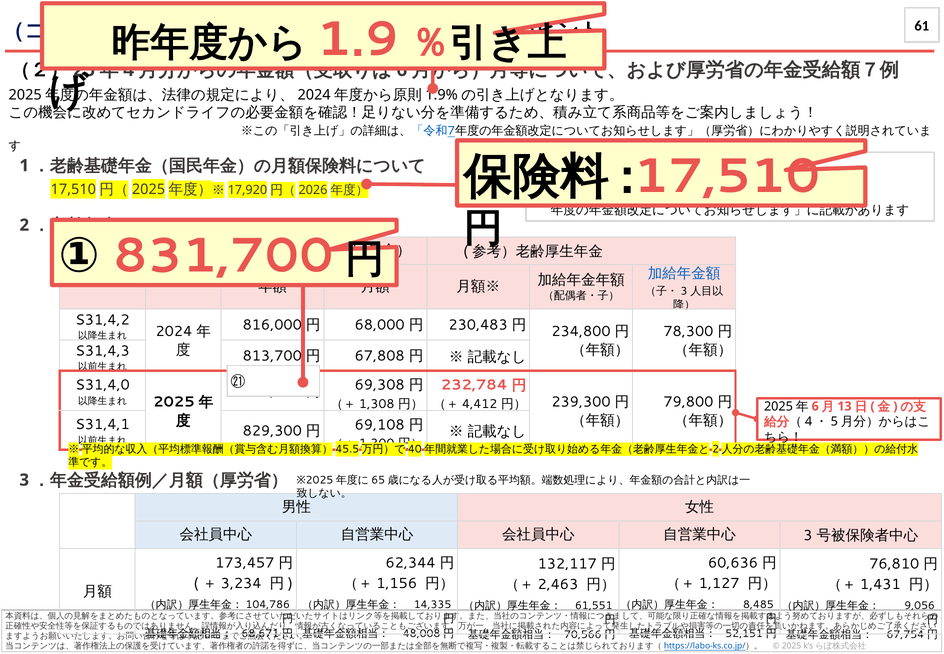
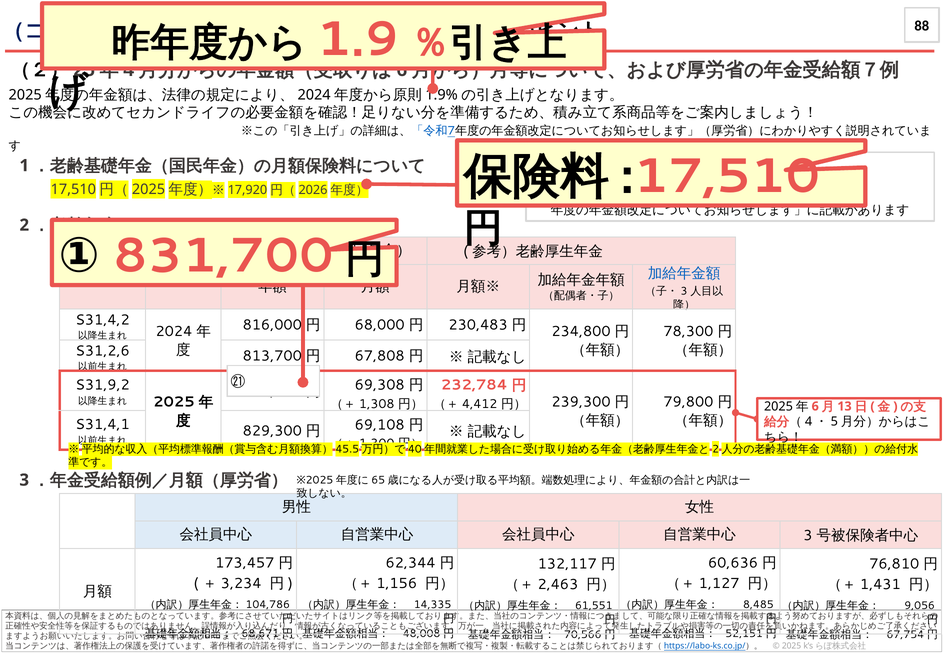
61: 61 -> 88 (922, 26)
S31,4,3: S31,4,3 -> S31,2,6 (103, 351)
S31,4,0: S31,4,0 -> S31,9,2 (103, 385)
